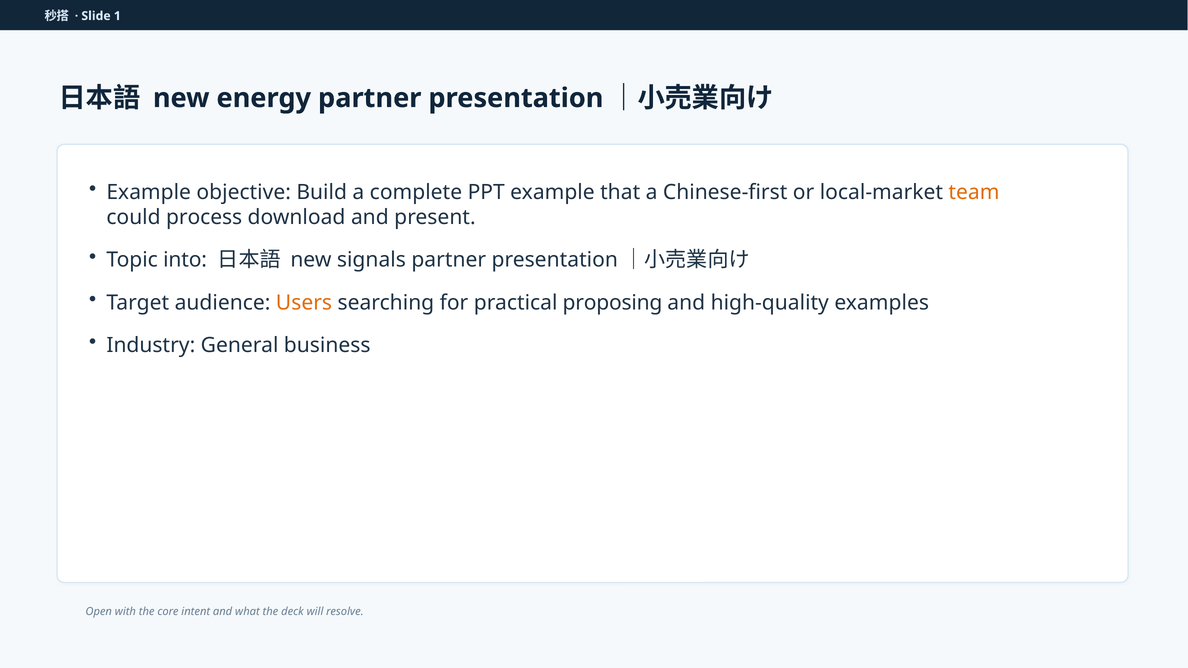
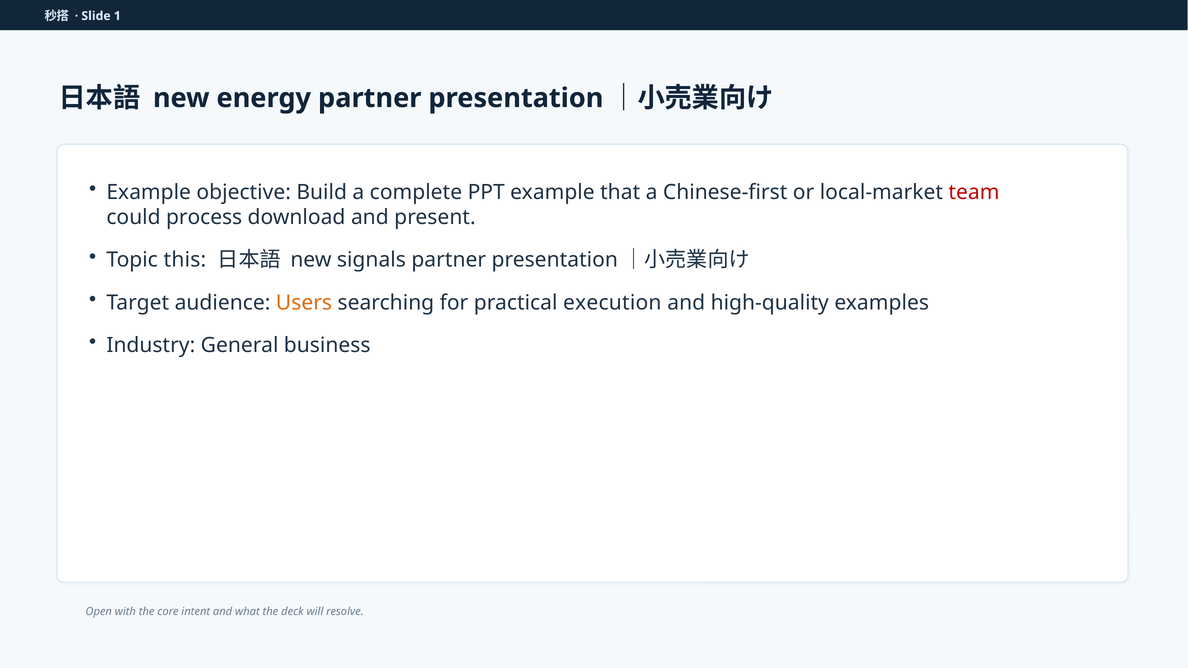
team colour: orange -> red (974, 192)
into: into -> this (185, 260)
proposing: proposing -> execution (612, 303)
